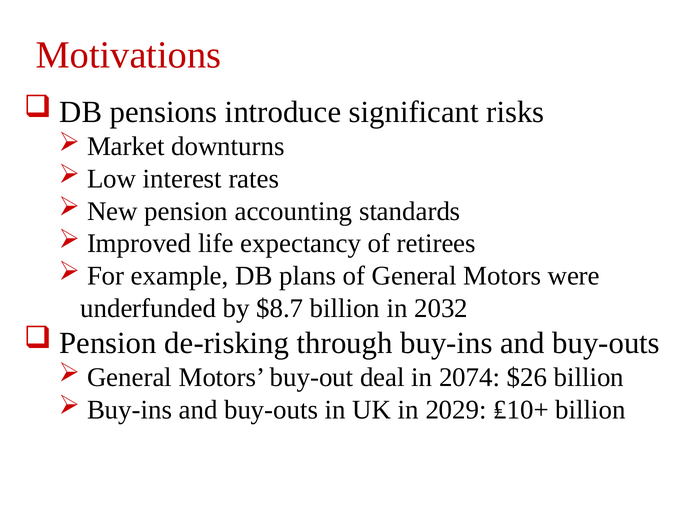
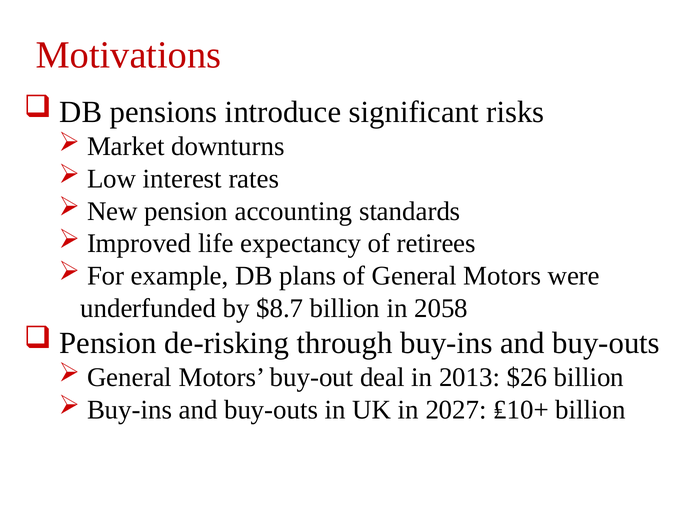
2032: 2032 -> 2058 (441, 308)
2074: 2074 -> 2013 (470, 377)
2029: 2029 -> 2027 (456, 410)
